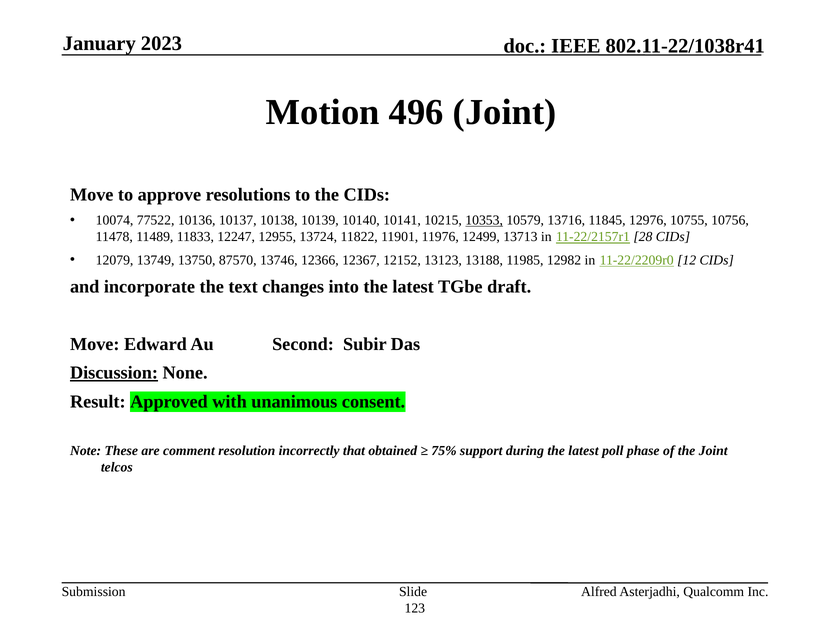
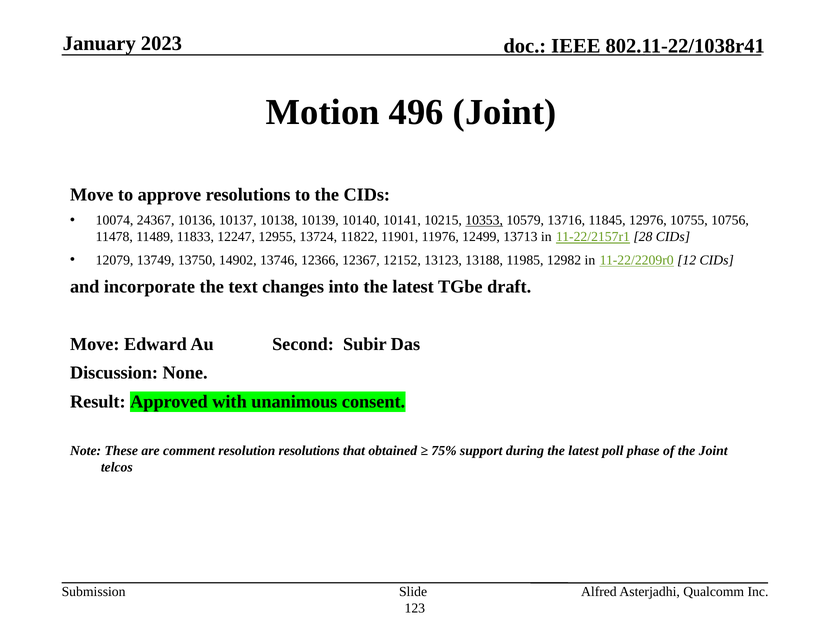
77522: 77522 -> 24367 (156, 220)
87570: 87570 -> 14902 (238, 260)
Discussion underline: present -> none (114, 373)
resolution incorrectly: incorrectly -> resolutions (309, 451)
